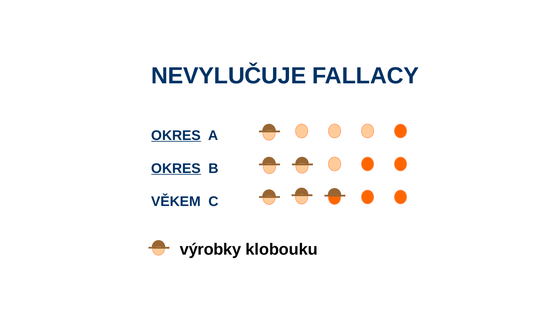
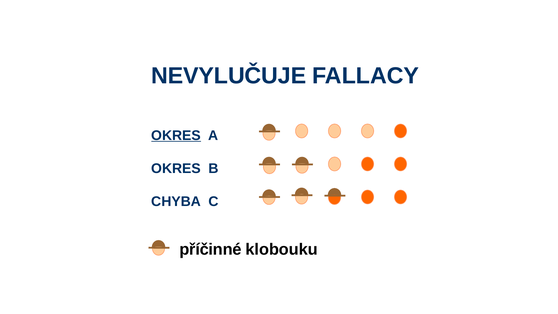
OKRES underline: present -> none (176, 168)
VĚKEM: VĚKEM -> CHYBA (176, 201)
výrobky: výrobky -> příčinné (211, 250)
